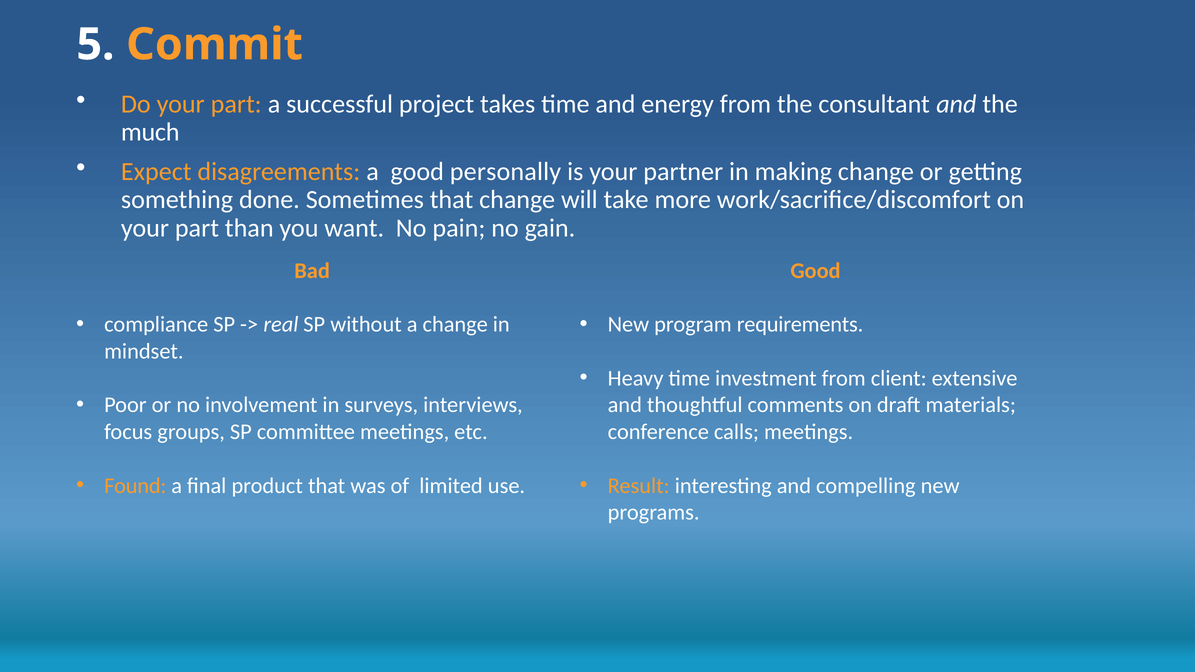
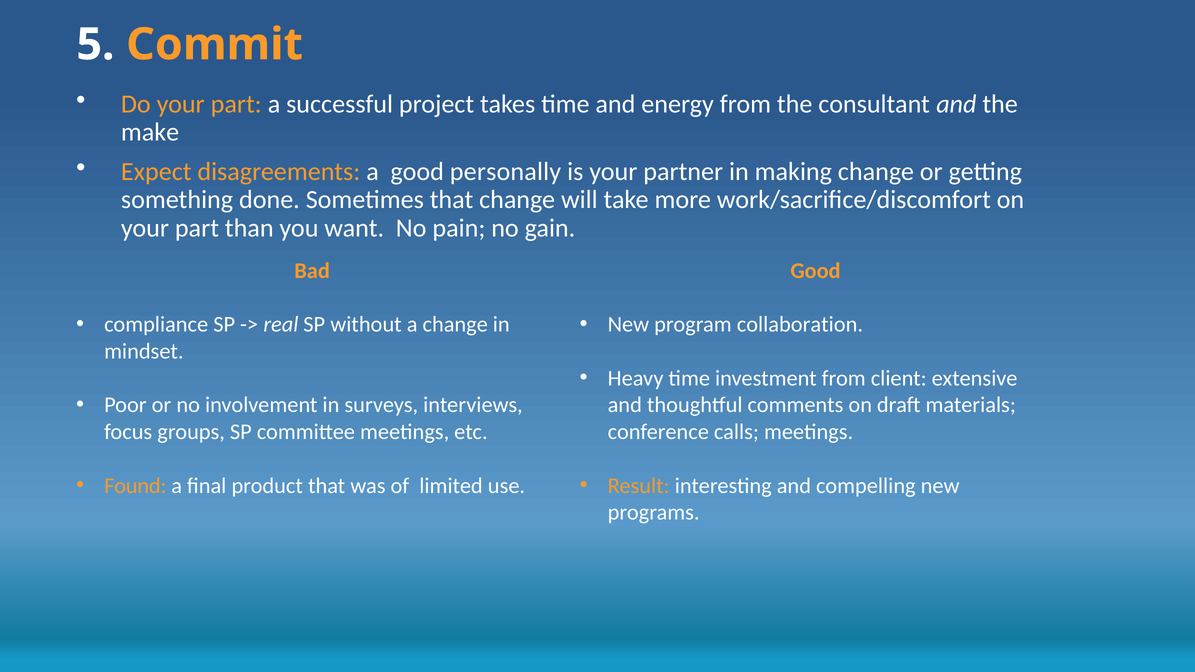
much: much -> make (150, 132)
requirements: requirements -> collaboration (800, 324)
